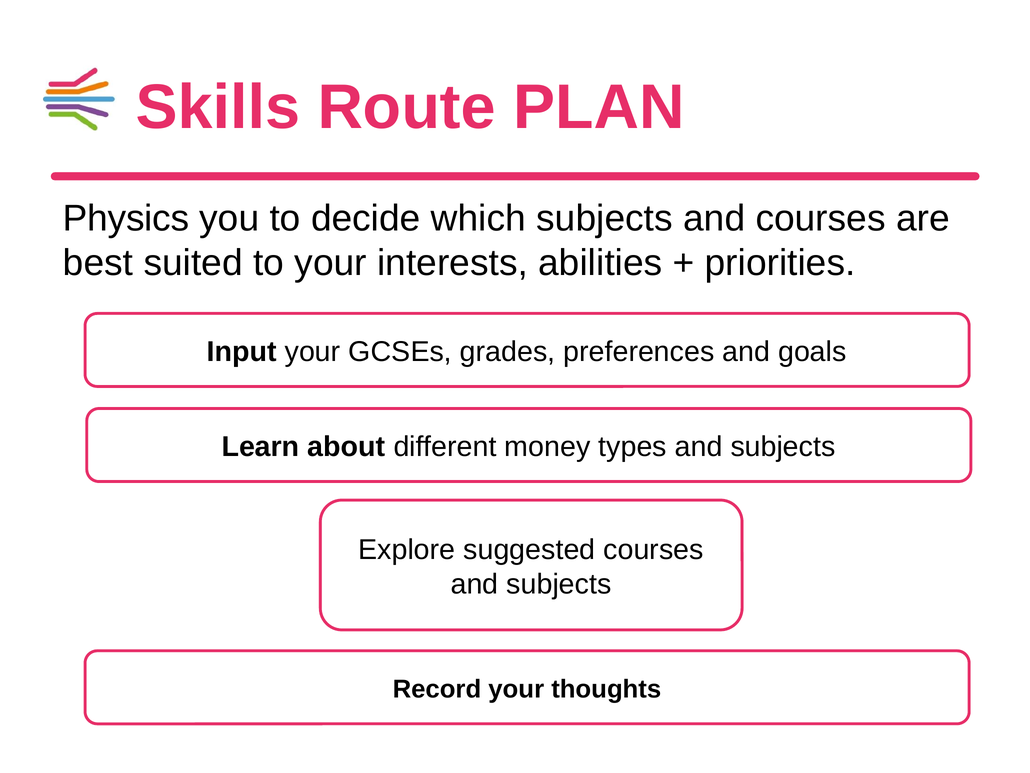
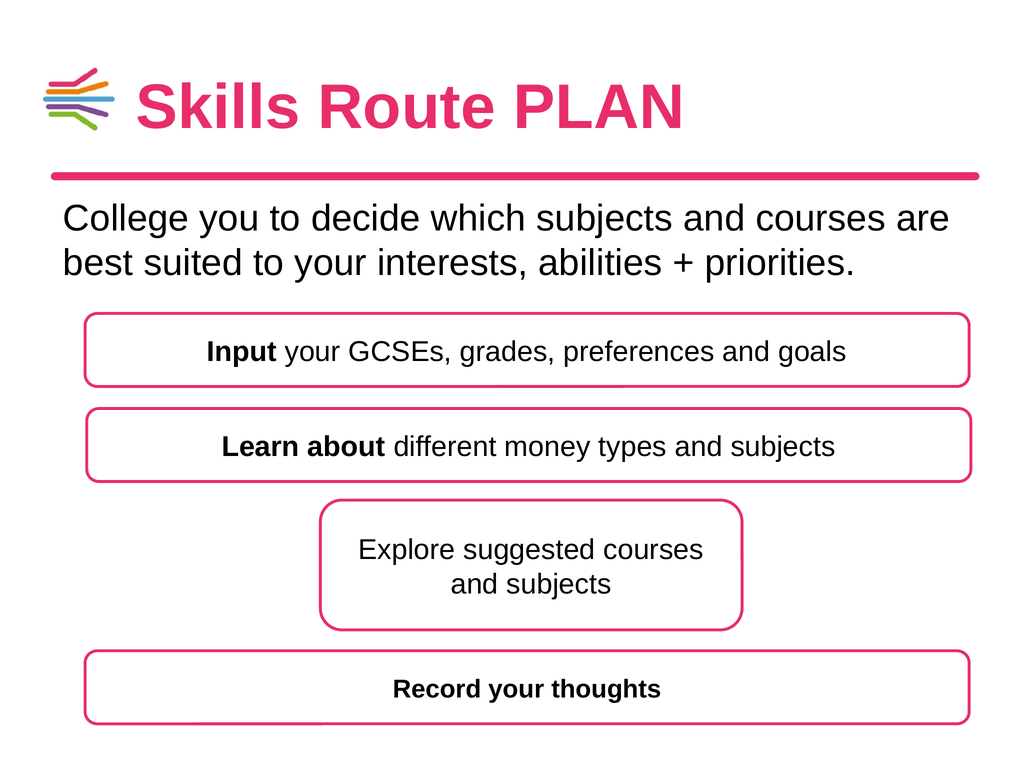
Physics: Physics -> College (126, 218)
